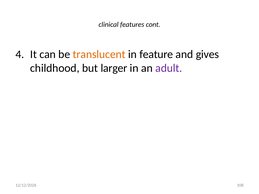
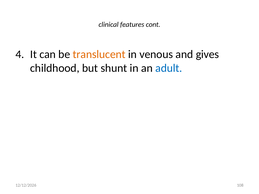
feature: feature -> venous (156, 54)
larger: larger -> shunt (114, 68)
adult colour: purple -> blue (169, 68)
